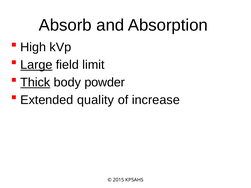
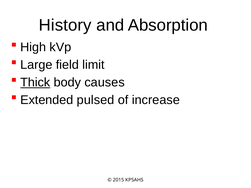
Absorb: Absorb -> History (65, 25)
Large underline: present -> none (36, 65)
powder: powder -> causes (105, 82)
quality: quality -> pulsed (96, 100)
